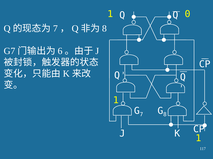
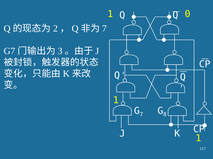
7: 7 -> 2 (55, 29)
8: 8 -> 7 (104, 29)
6: 6 -> 3 (60, 51)
